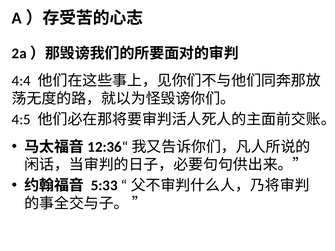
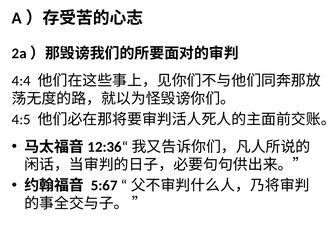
5:33: 5:33 -> 5:67 (104, 186)
